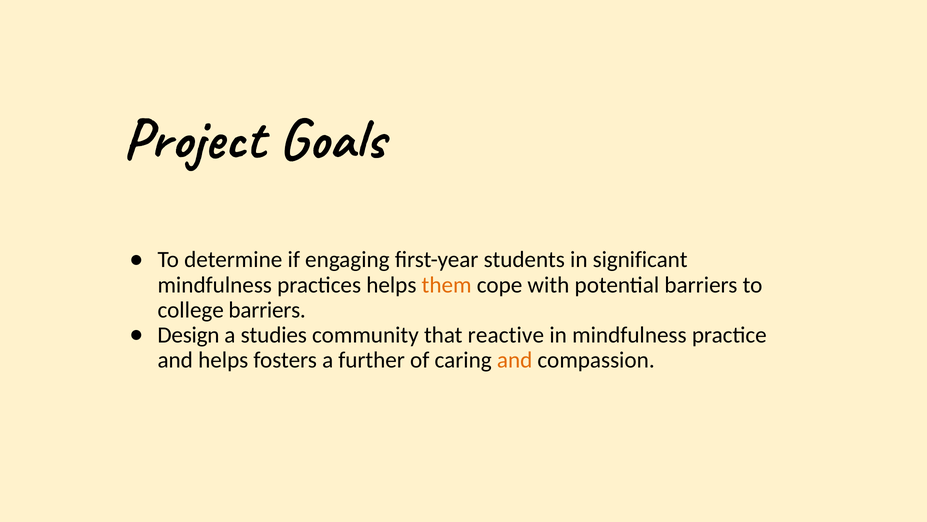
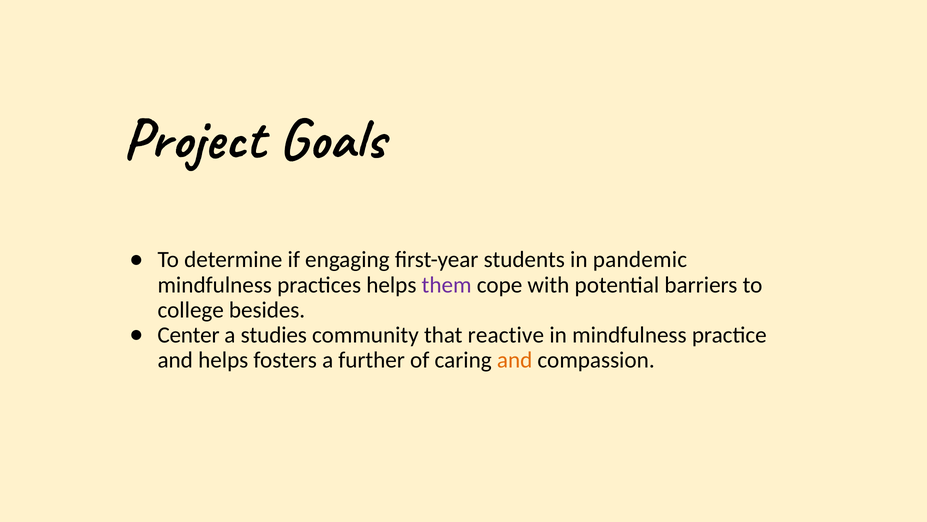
significant: significant -> pandemic (640, 260)
them colour: orange -> purple (447, 285)
college barriers: barriers -> besides (267, 310)
Design: Design -> Center (188, 335)
